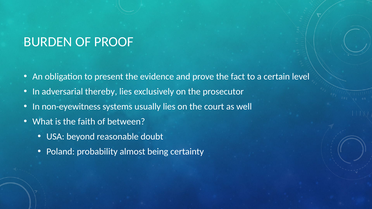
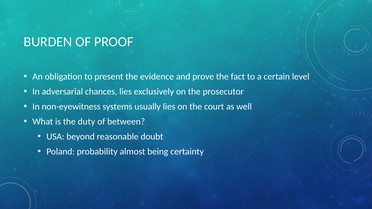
thereby: thereby -> chances (101, 92)
faith: faith -> duty (86, 122)
